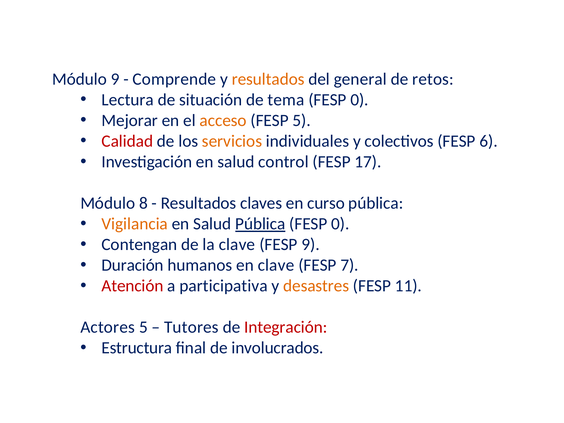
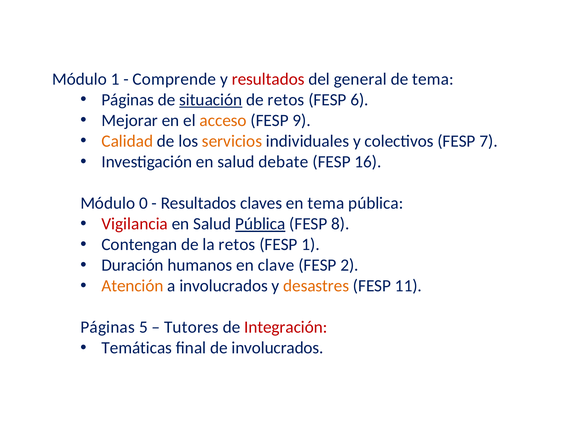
Módulo 9: 9 -> 1 (115, 79)
resultados colour: orange -> red (268, 79)
de retos: retos -> tema (433, 79)
Lectura: Lectura -> Páginas (128, 100)
situación underline: none -> present (211, 100)
de tema: tema -> retos (286, 100)
0: 0 -> 6 (360, 100)
FESP 5: 5 -> 9 (302, 121)
Calidad colour: red -> orange (127, 141)
6: 6 -> 7 (489, 141)
control: control -> debate (283, 162)
17: 17 -> 16 (368, 162)
8: 8 -> 0 (143, 203)
en curso: curso -> tema (326, 203)
Vigilancia colour: orange -> red (135, 224)
0: 0 -> 8 (340, 224)
la clave: clave -> retos (237, 245)
FESP 9: 9 -> 1 (311, 245)
7: 7 -> 2 (350, 265)
Atención colour: red -> orange (133, 286)
a participativa: participativa -> involucrados (224, 286)
Actores: Actores -> Páginas (108, 327)
Estructura: Estructura -> Temáticas (137, 348)
